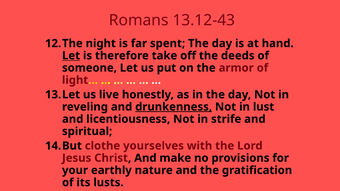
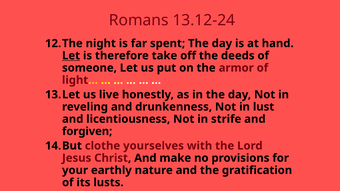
13.12-43: 13.12-43 -> 13.12-24 (204, 20)
drunkenness underline: present -> none (174, 107)
spiritual: spiritual -> forgiven (87, 131)
